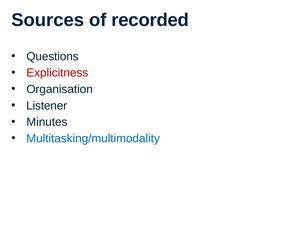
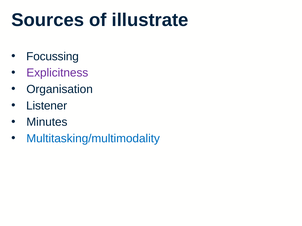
recorded: recorded -> illustrate (150, 20)
Questions: Questions -> Focussing (53, 57)
Explicitness colour: red -> purple (57, 73)
